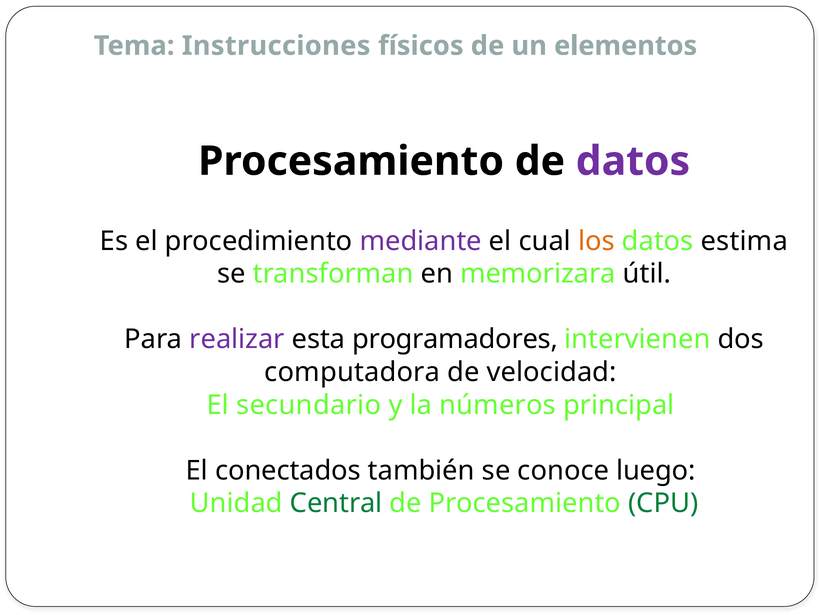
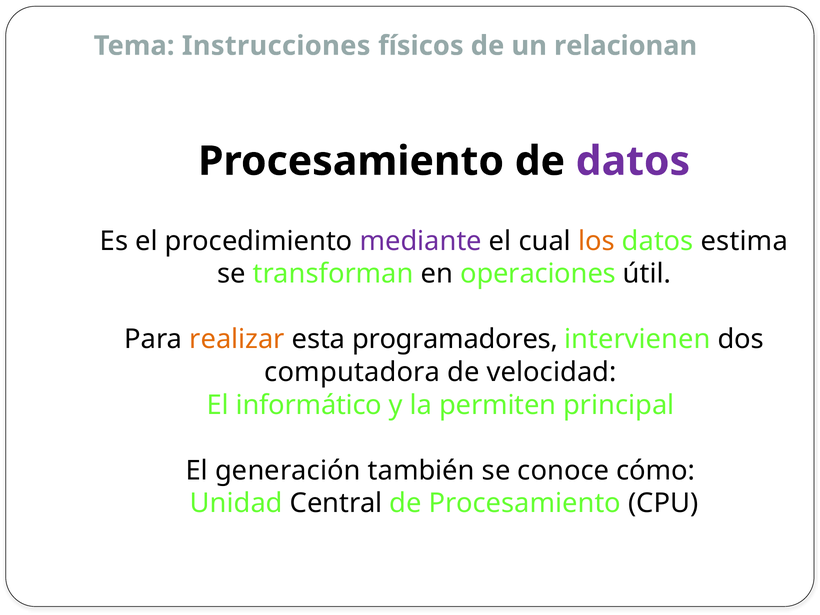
elementos: elementos -> relacionan (626, 46)
memorizara: memorizara -> operaciones (538, 274)
realizar colour: purple -> orange (237, 339)
secundario: secundario -> informático (309, 405)
números: números -> permiten (498, 405)
conectados: conectados -> generación (288, 471)
luego: luego -> cómo (656, 471)
Central colour: green -> black (336, 503)
CPU colour: green -> black (663, 503)
